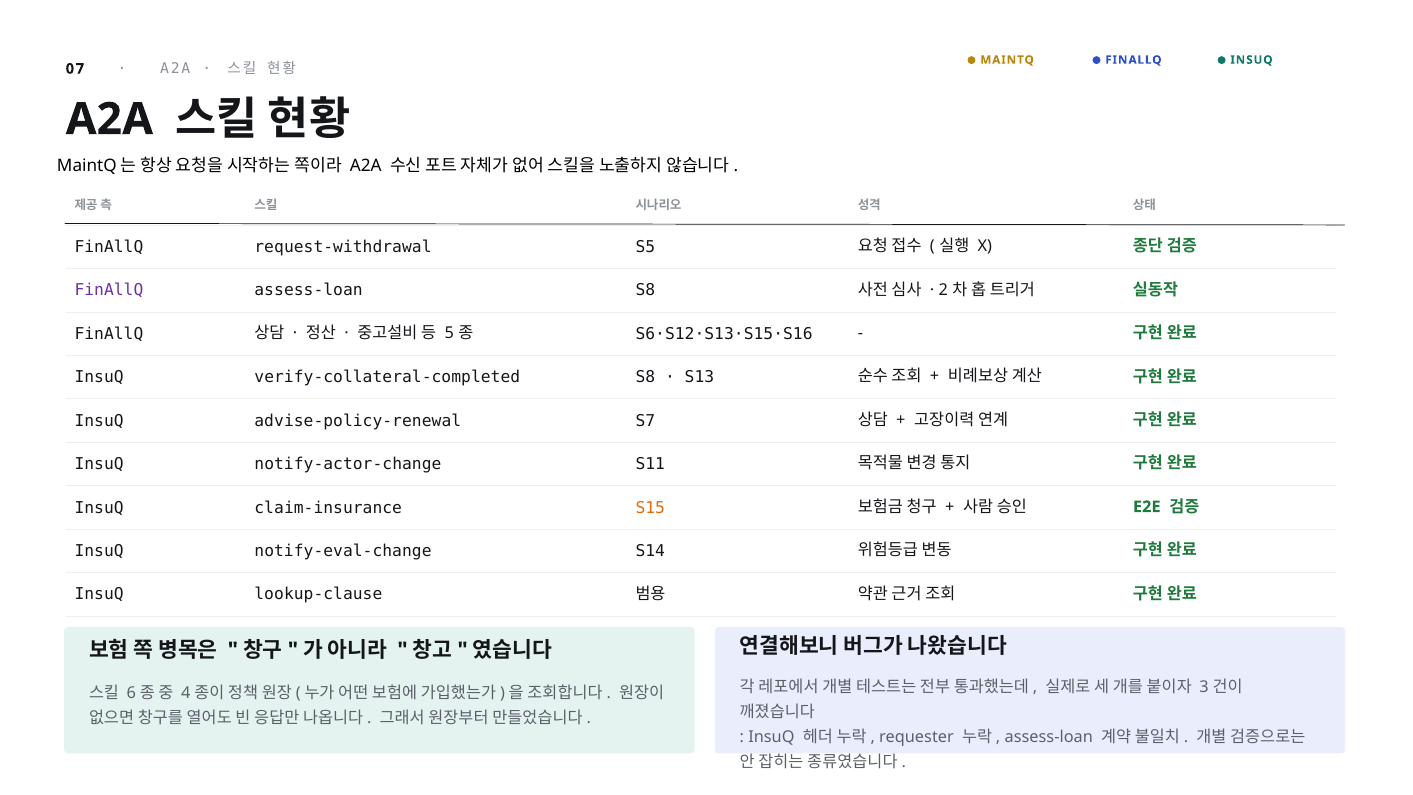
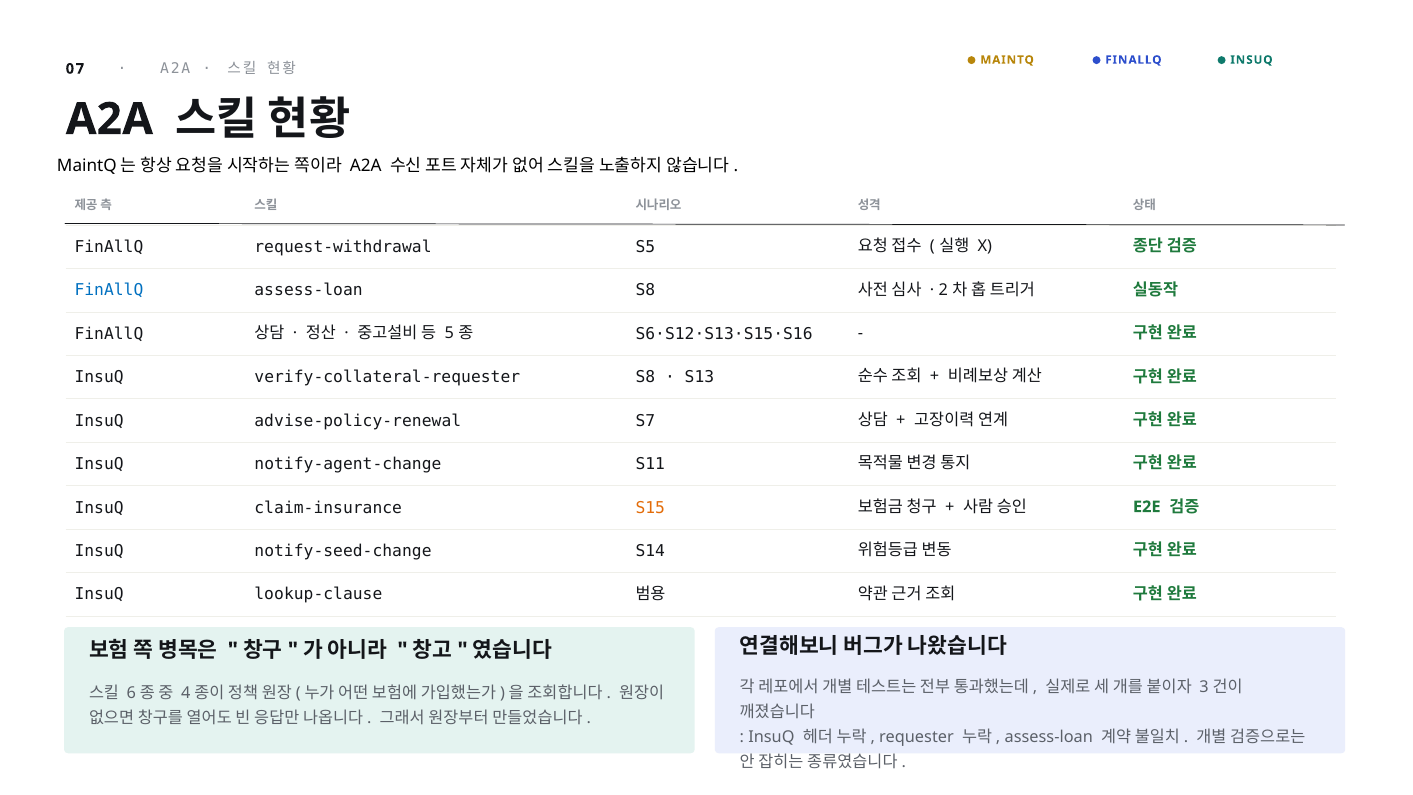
FinAllQ colour: purple -> blue (109, 291)
verify-collateral-completed: verify-collateral-completed -> verify-collateral-requester (387, 377)
notify-actor-change: notify-actor-change -> notify-agent-change (348, 464)
notify-eval-change: notify-eval-change -> notify-seed-change (343, 551)
